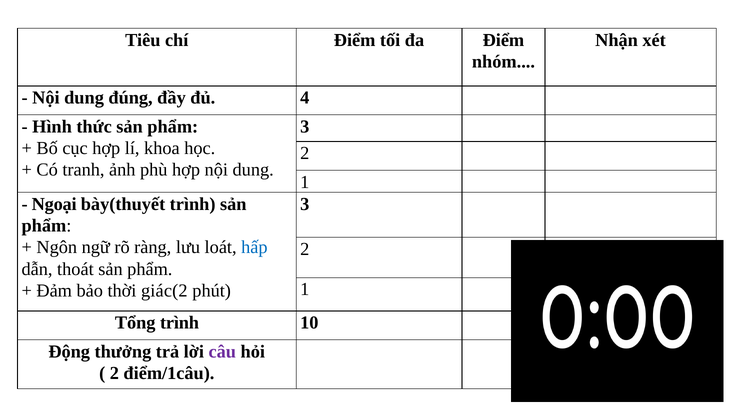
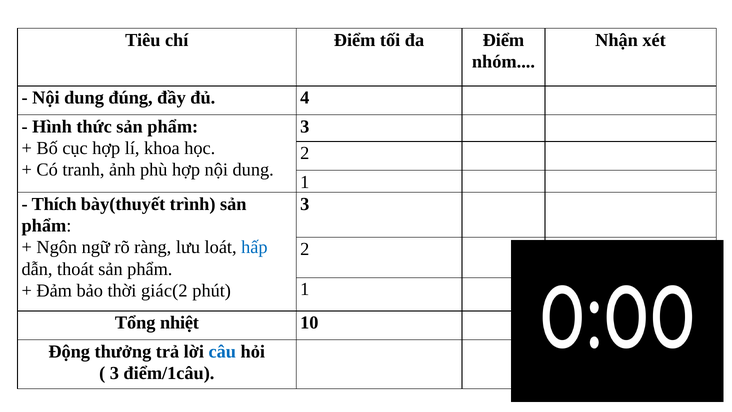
Ngoại: Ngoại -> Thích (54, 204)
Tổng trình: trình -> nhiệt (179, 323)
câu colour: purple -> blue (222, 351)
2: 2 -> 3 (114, 373)
